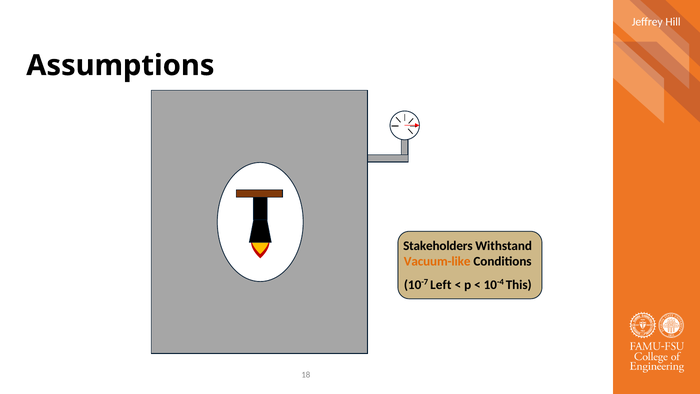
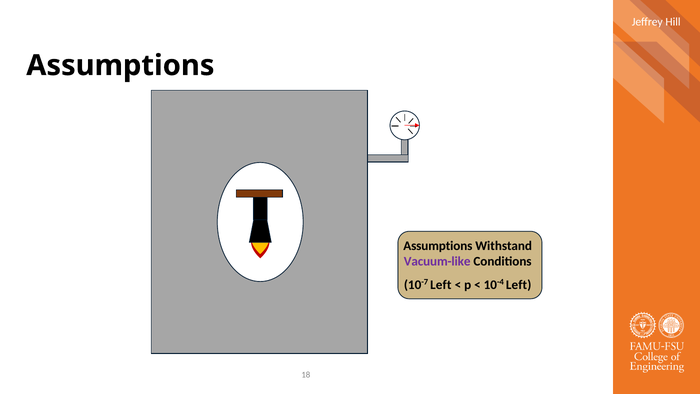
Stakeholders: Stakeholders -> Assumptions (438, 246)
Vacuum-like colour: orange -> purple (437, 261)
10-4 This: This -> Left (519, 285)
